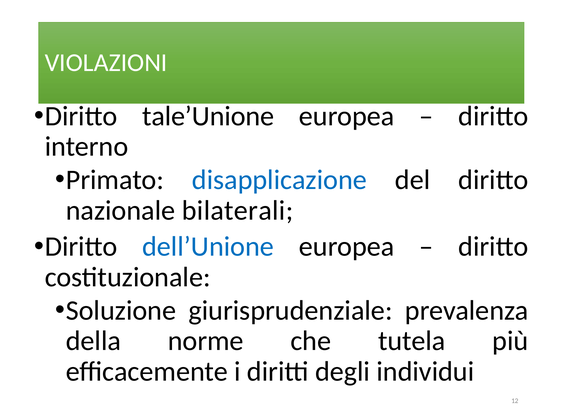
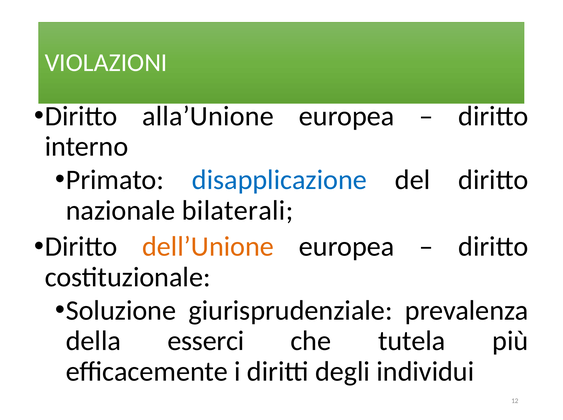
tale’Unione: tale’Unione -> alla’Unione (208, 116)
dell’Unione colour: blue -> orange (208, 247)
norme: norme -> esserci (206, 341)
